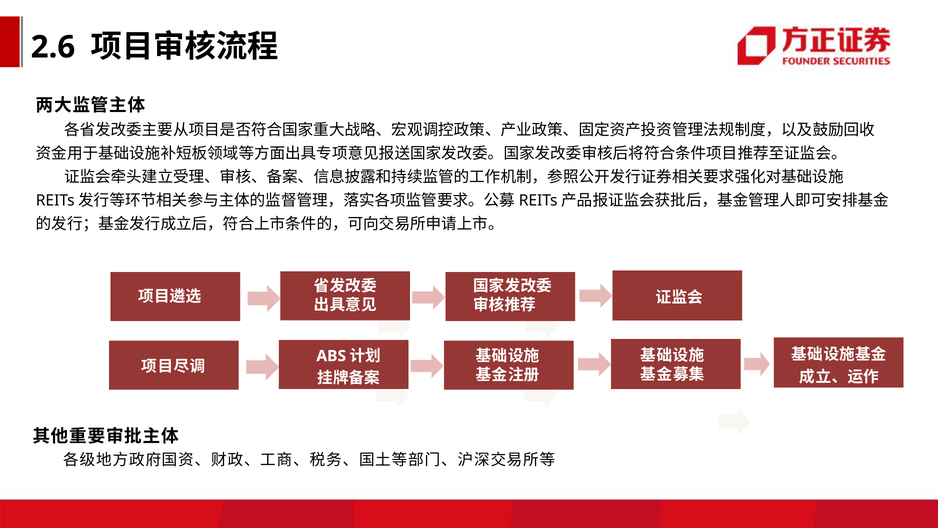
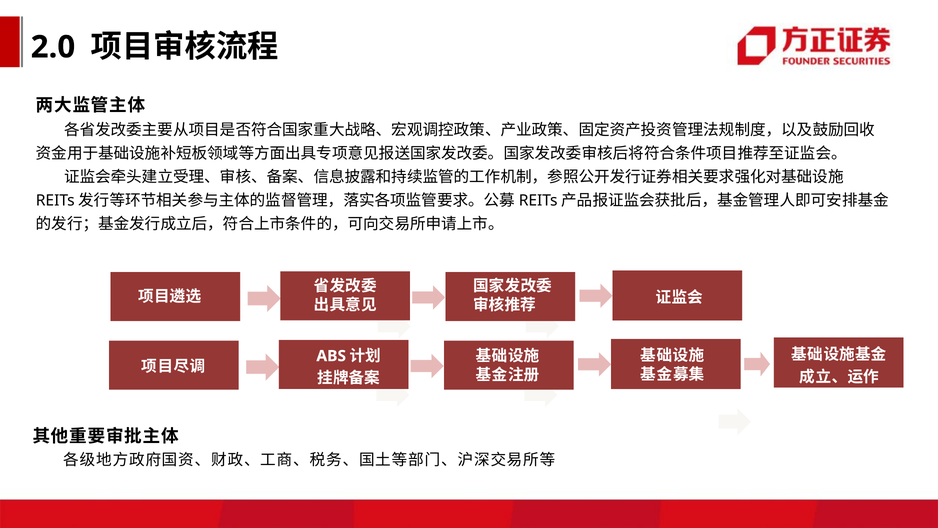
2.6: 2.6 -> 2.0 (53, 47)
